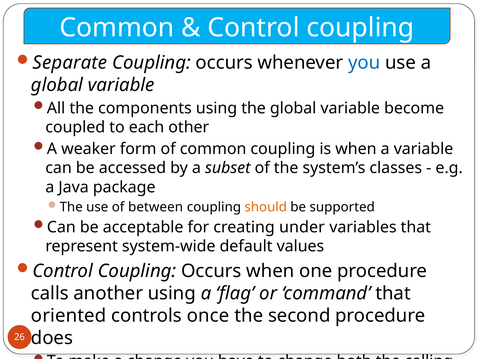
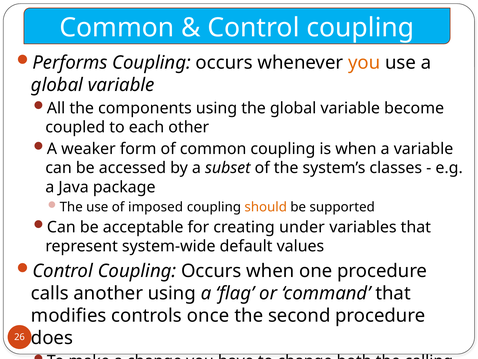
Separate: Separate -> Performs (70, 63)
you colour: blue -> orange (364, 63)
between: between -> imposed (156, 207)
oriented: oriented -> modifies (69, 315)
